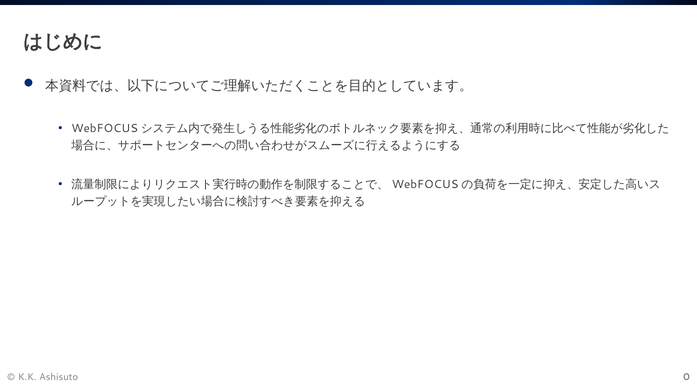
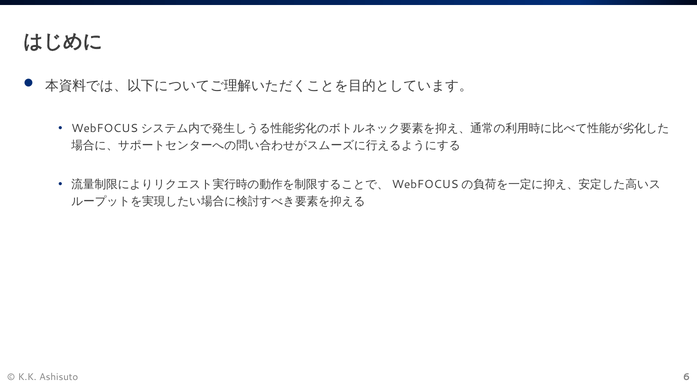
0: 0 -> 6 (687, 377)
